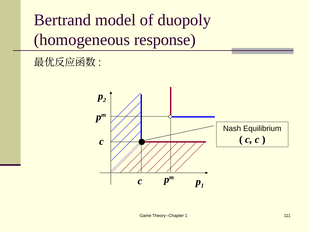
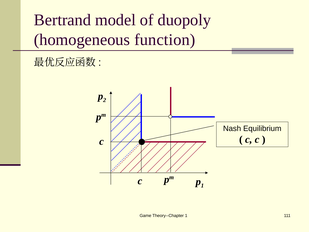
response: response -> function (165, 40)
